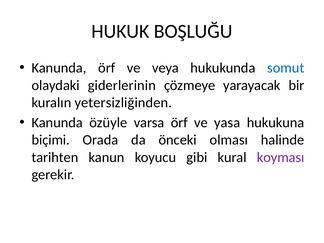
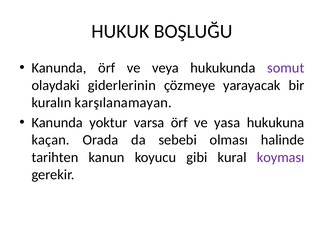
somut colour: blue -> purple (286, 68)
yetersizliğinden: yetersizliğinden -> karşılanamayan (123, 103)
özüyle: özüyle -> yoktur (108, 123)
biçimi: biçimi -> kaçan (51, 140)
önceki: önceki -> sebebi (178, 140)
